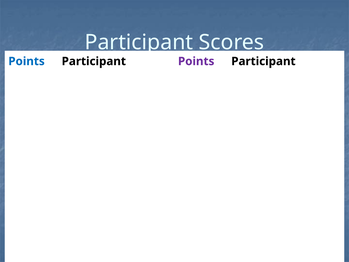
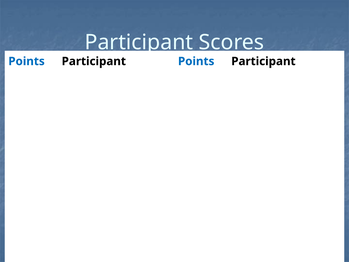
Points colour: purple -> blue (196, 61)
